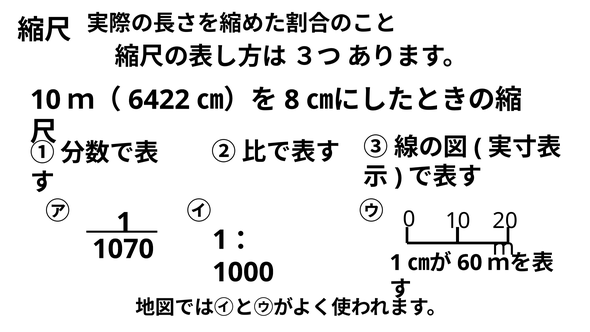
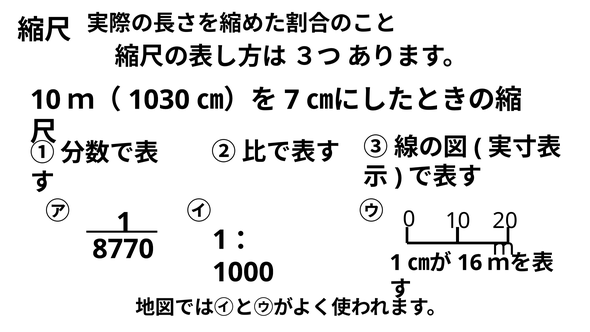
6422: 6422 -> 1030 (159, 100)
8: 8 -> 7 (292, 100)
1070: 1070 -> 8770 (123, 249)
60: 60 -> 16 (470, 263)
